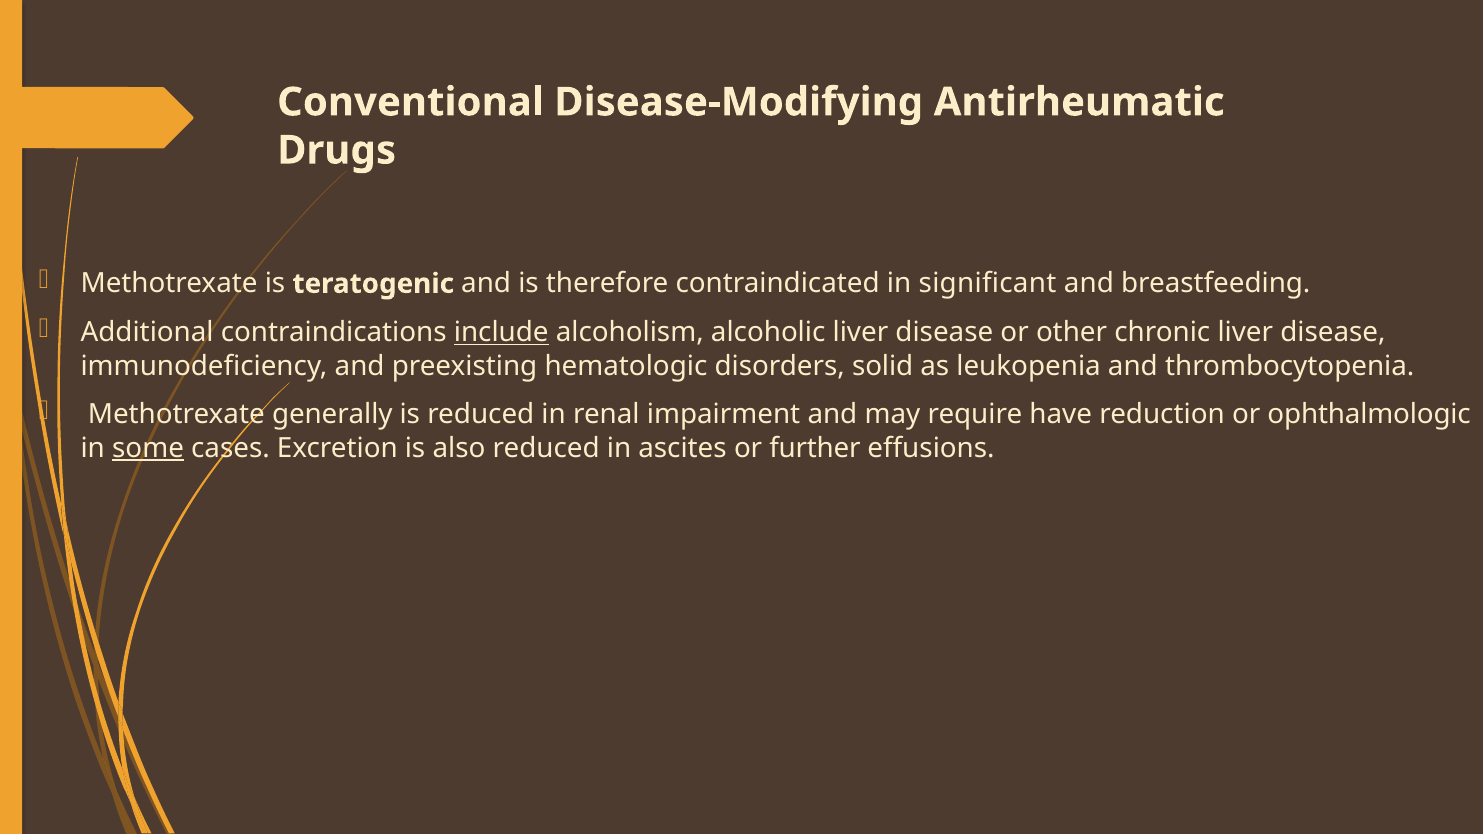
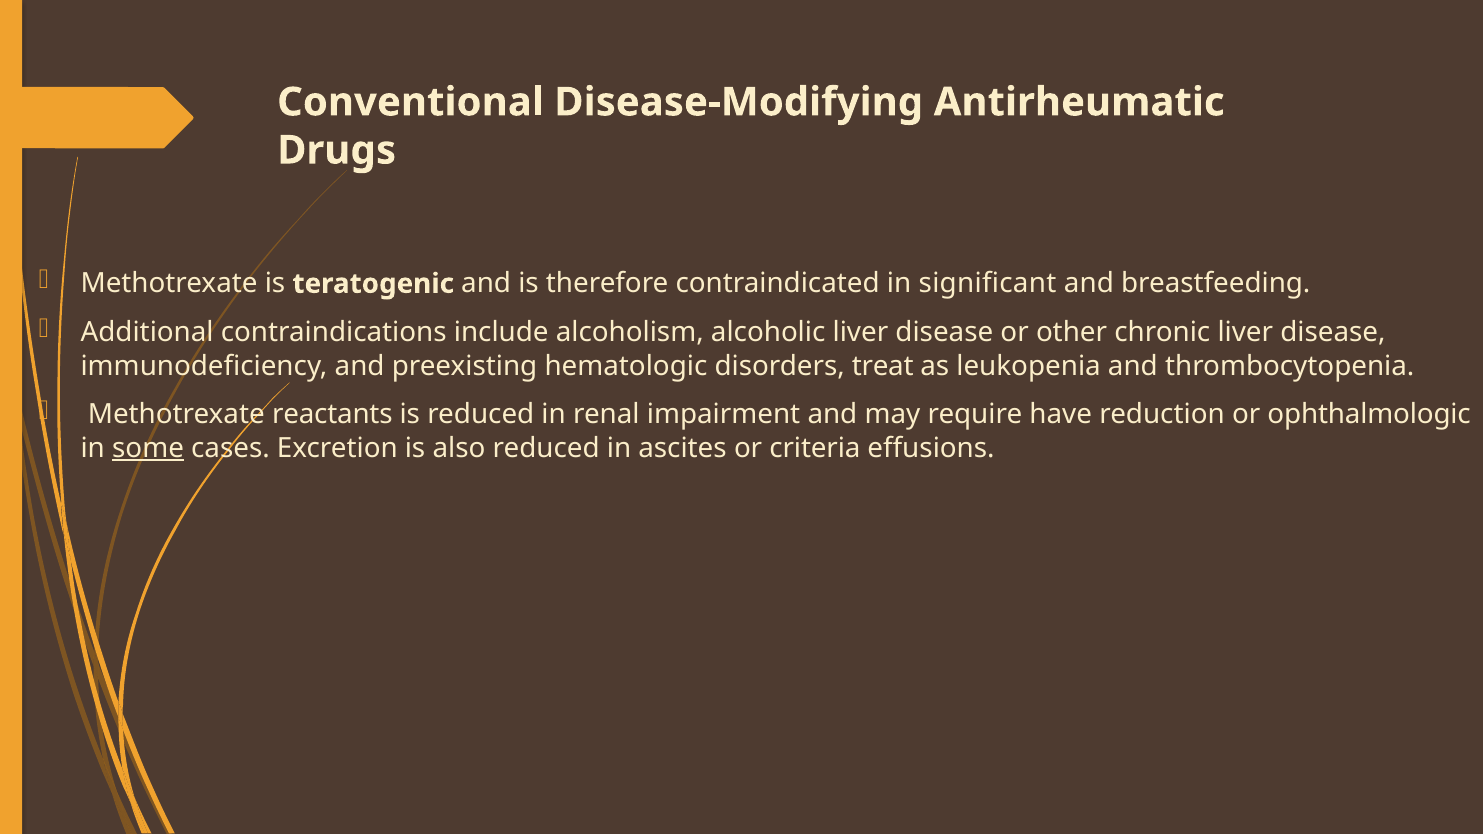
include underline: present -> none (501, 333)
solid: solid -> treat (883, 366)
generally: generally -> reactants (332, 415)
further: further -> criteria (815, 448)
